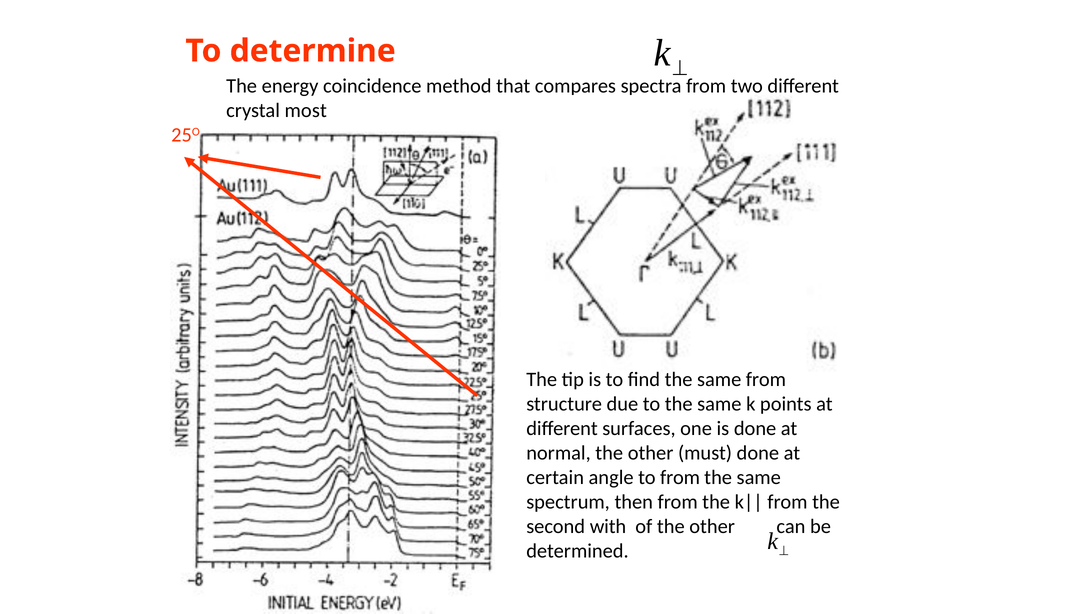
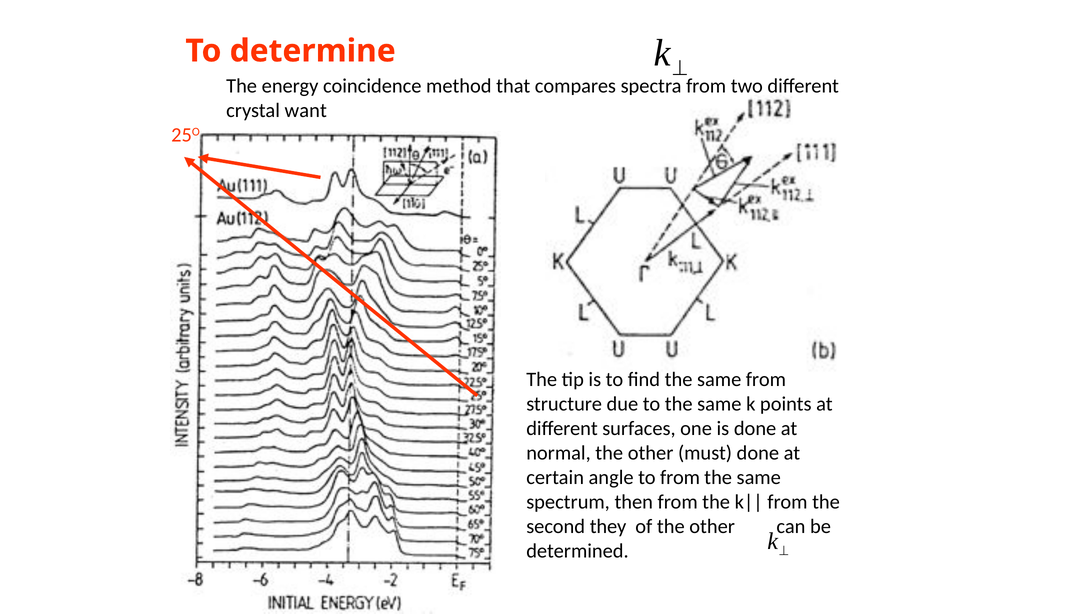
most: most -> want (306, 110)
with: with -> they (608, 526)
